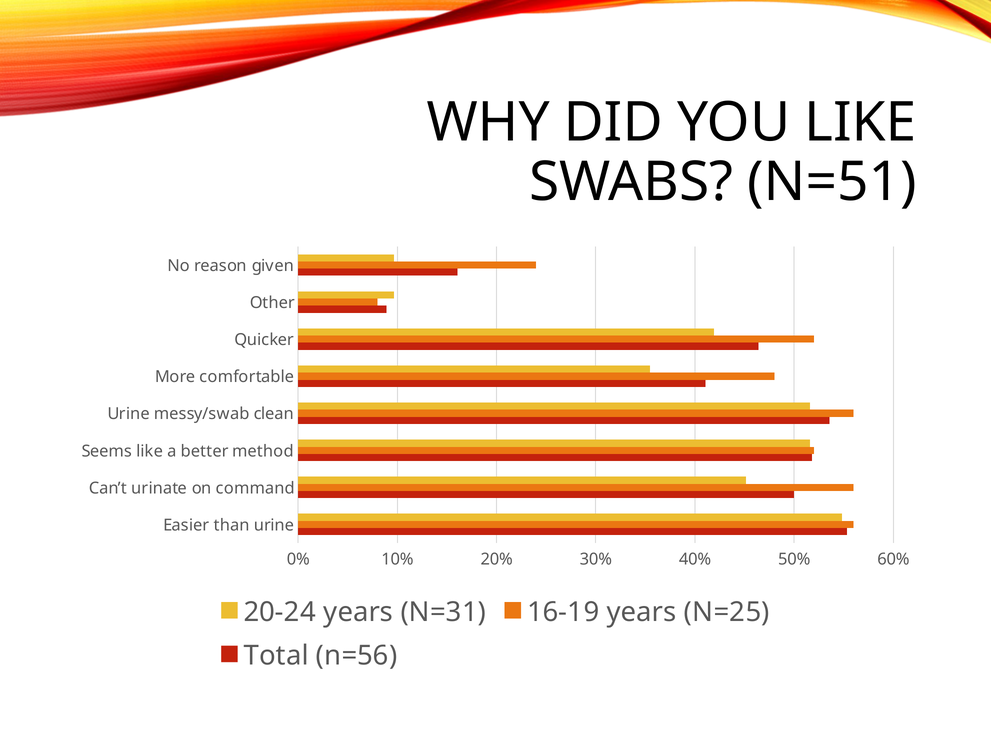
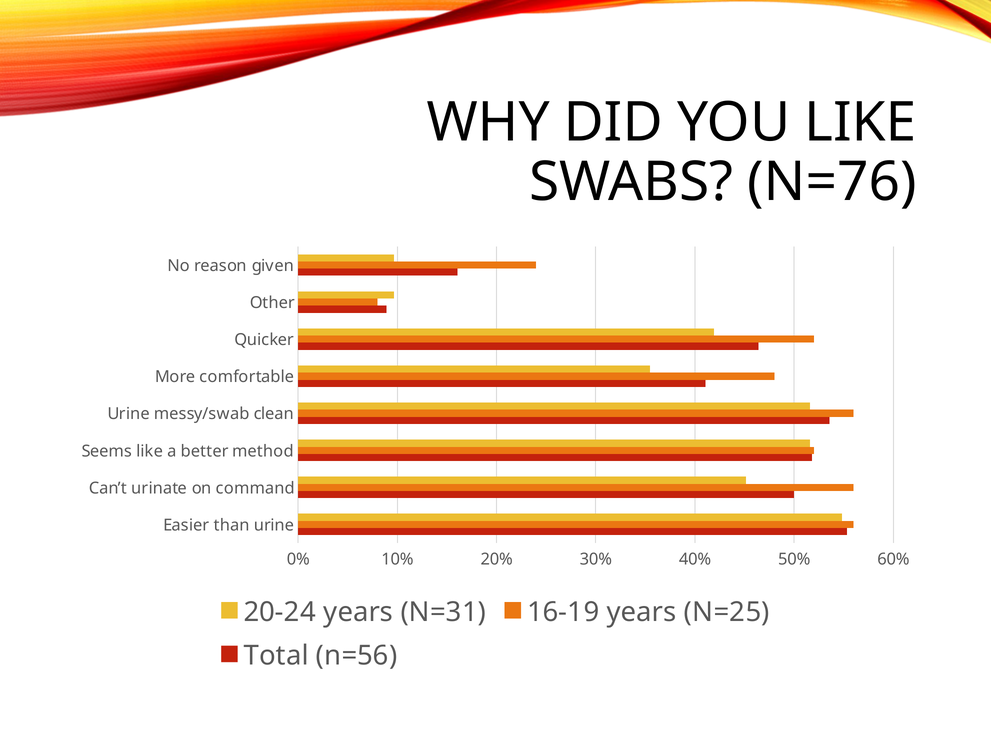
N=51: N=51 -> N=76 (832, 182)
